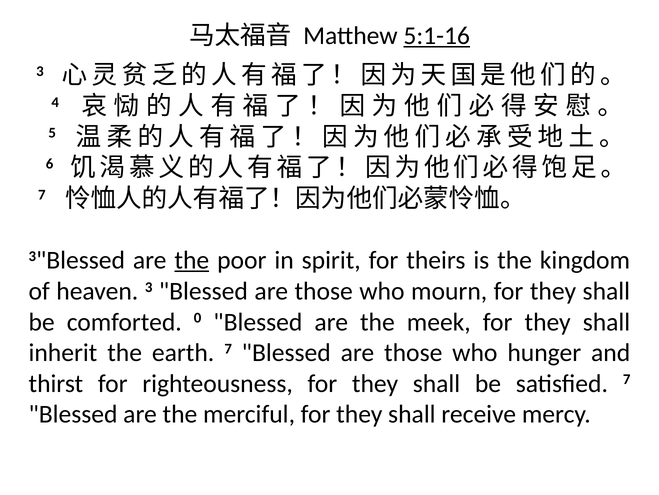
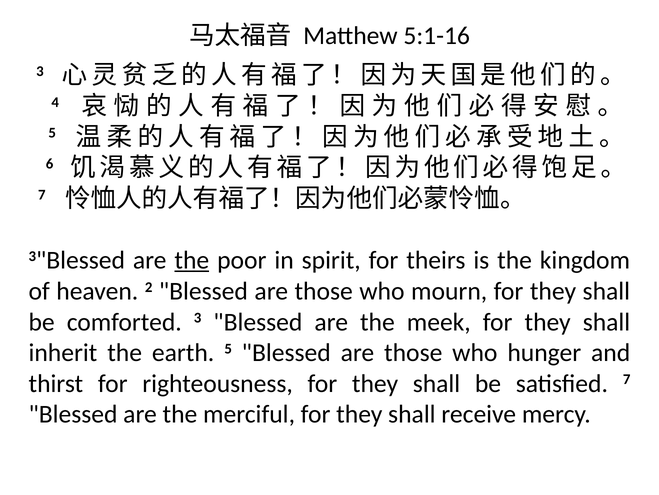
5:1-16 underline: present -> none (437, 36)
heaven 3: 3 -> 2 (149, 287)
comforted 0: 0 -> 3 (198, 317)
earth 7: 7 -> 5 (228, 348)
